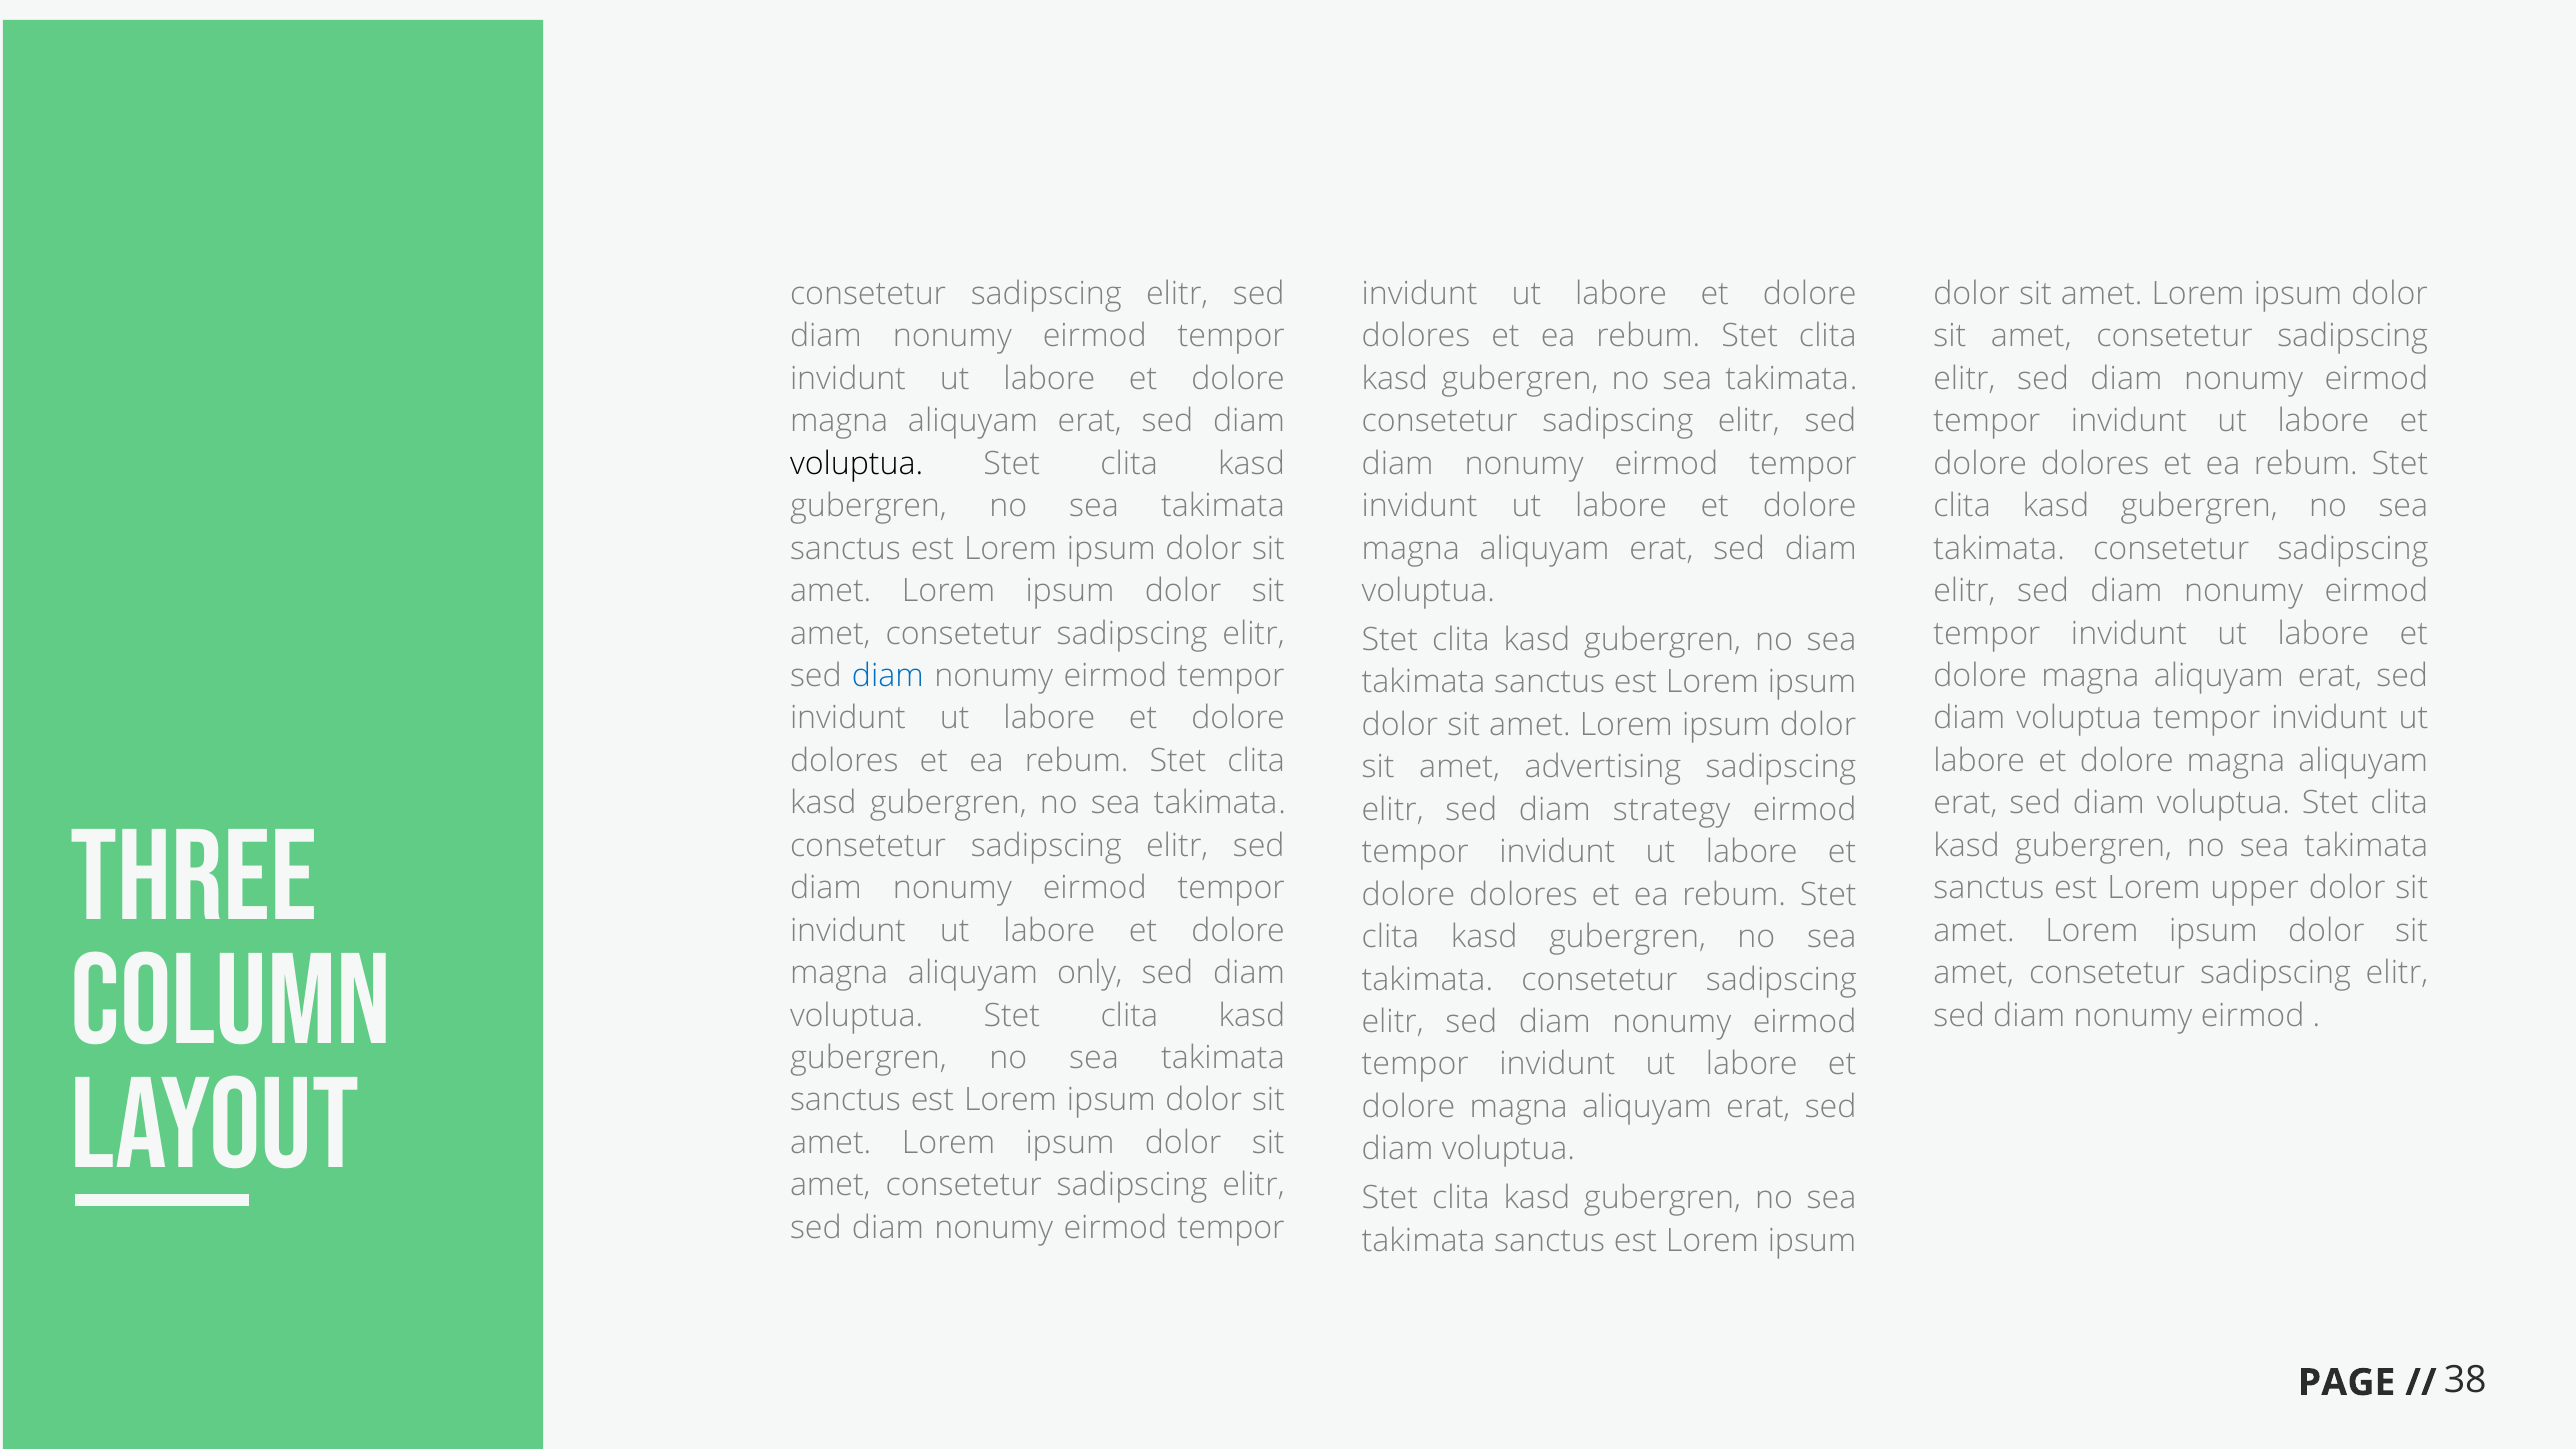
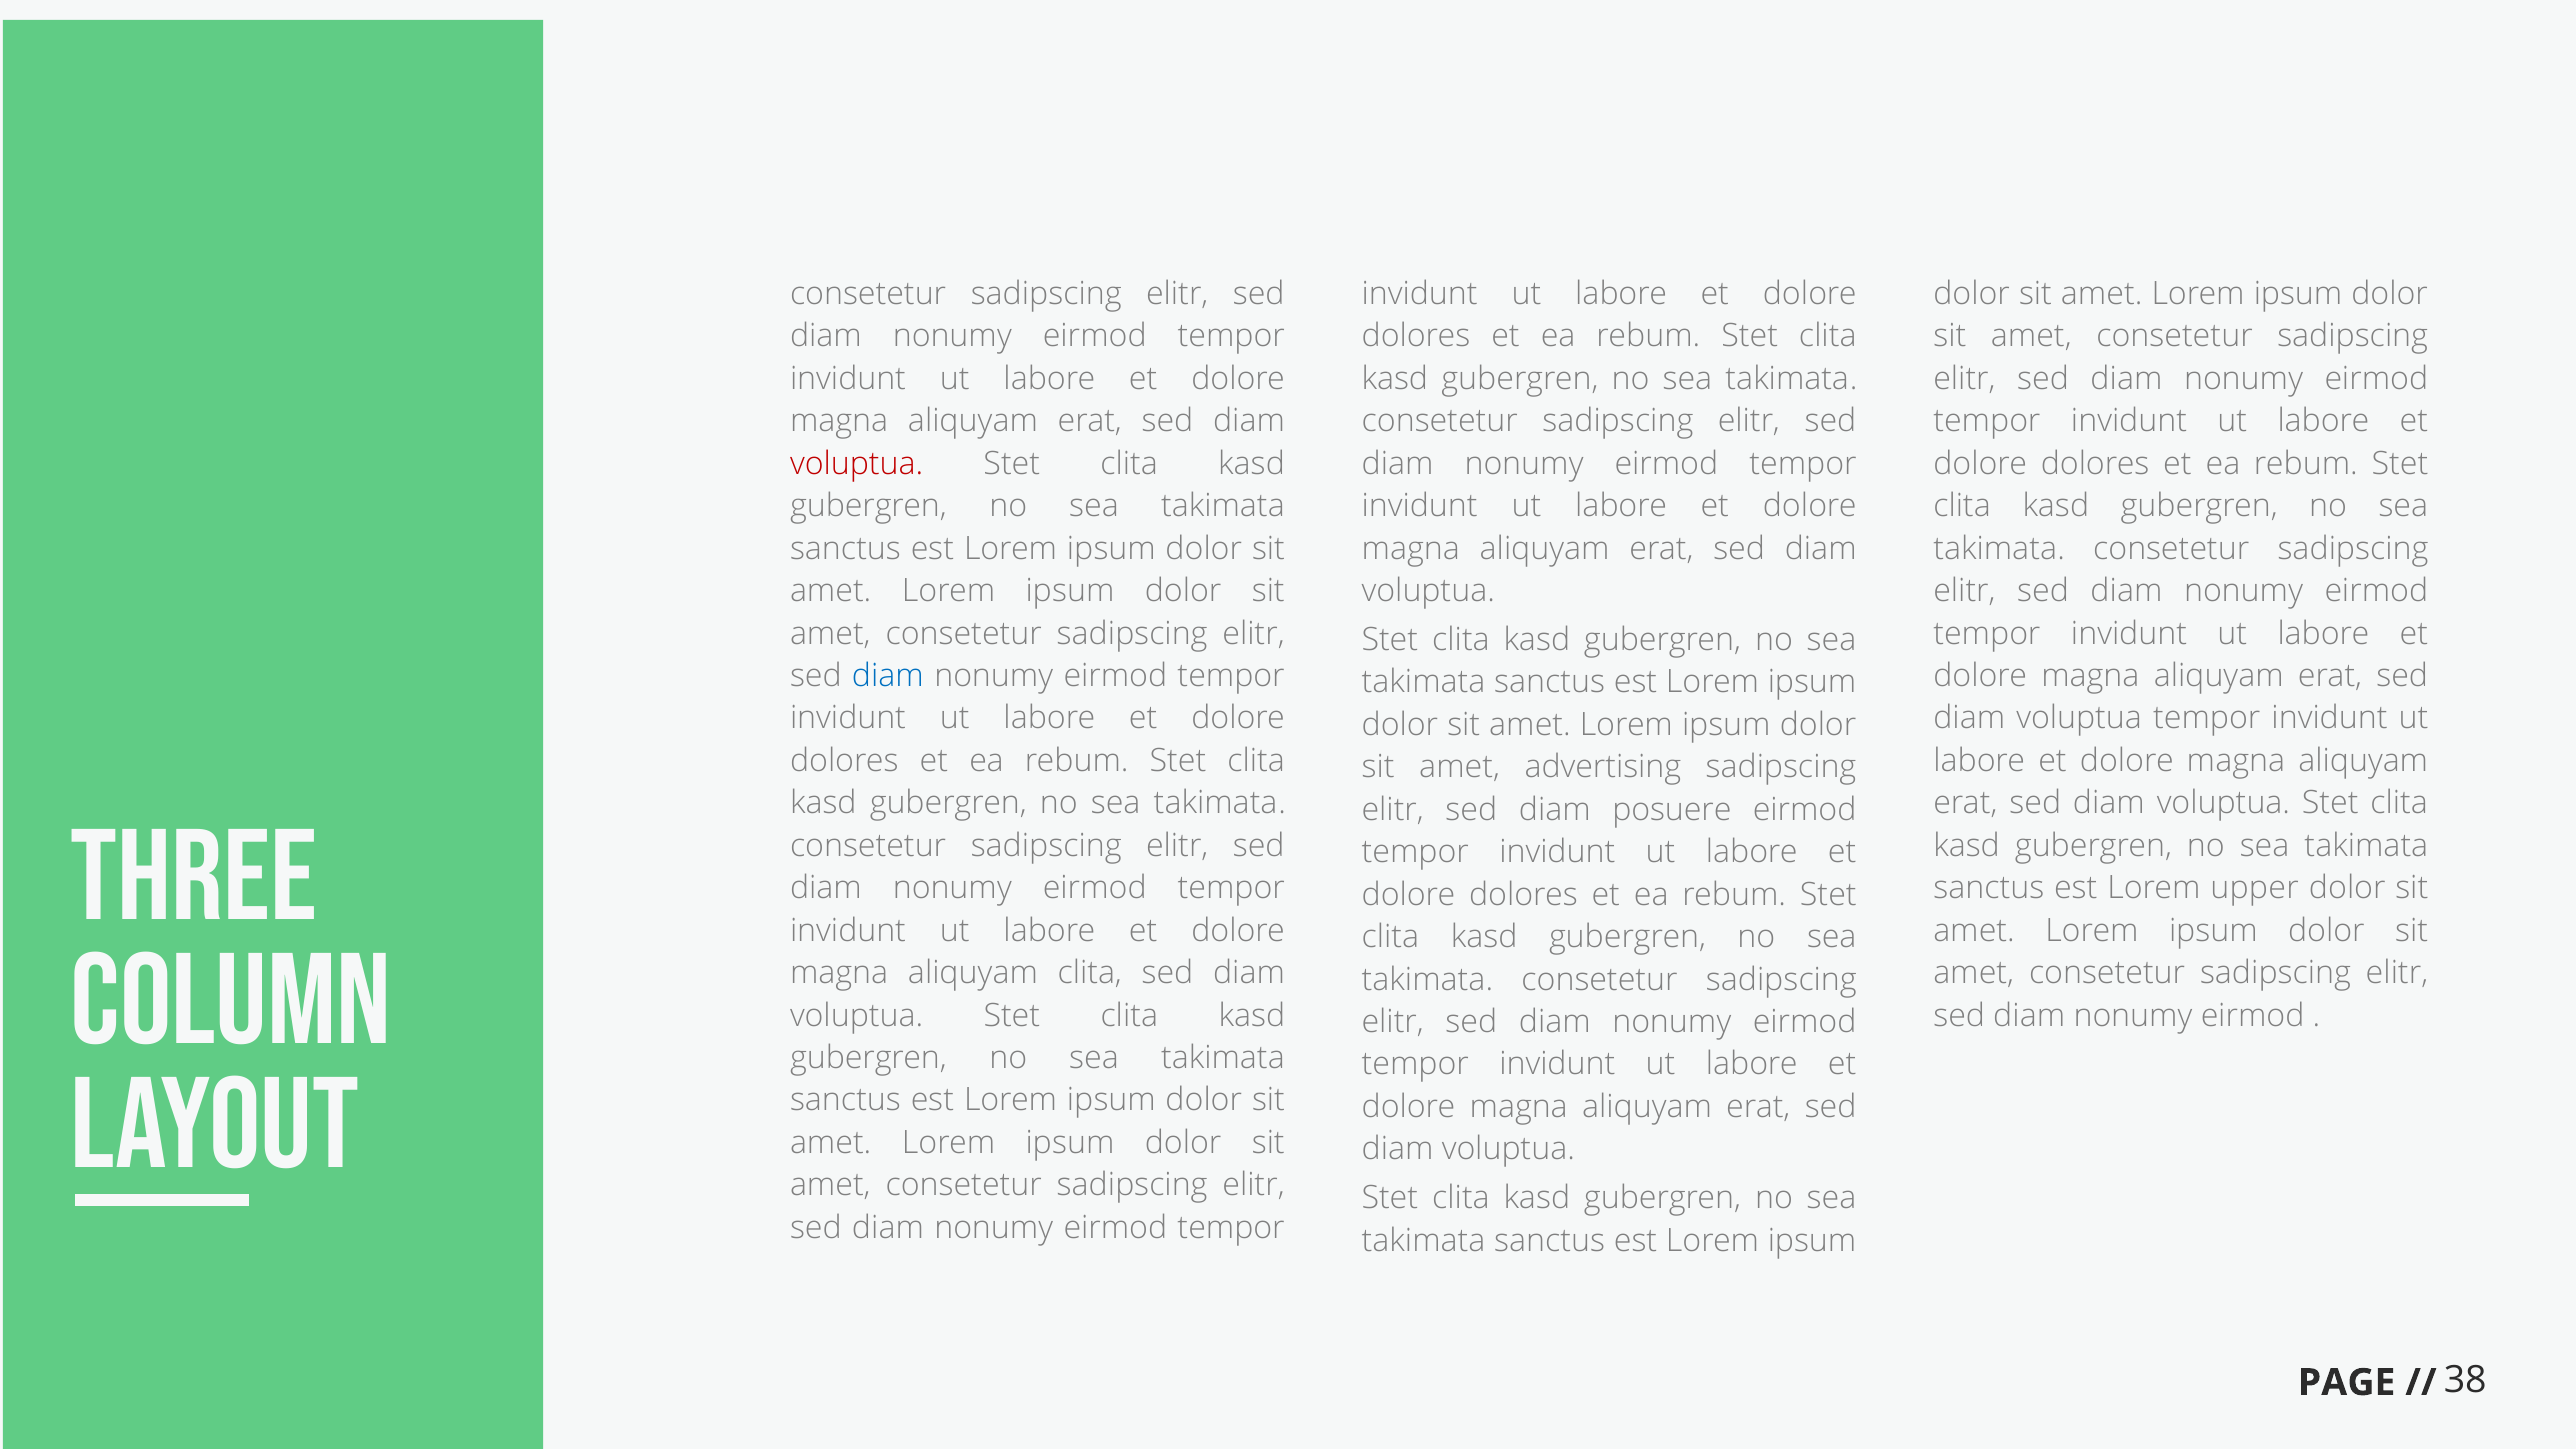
voluptua colour: black -> red (857, 464)
strategy: strategy -> posuere (1672, 810)
aliquyam only: only -> clita (1090, 973)
